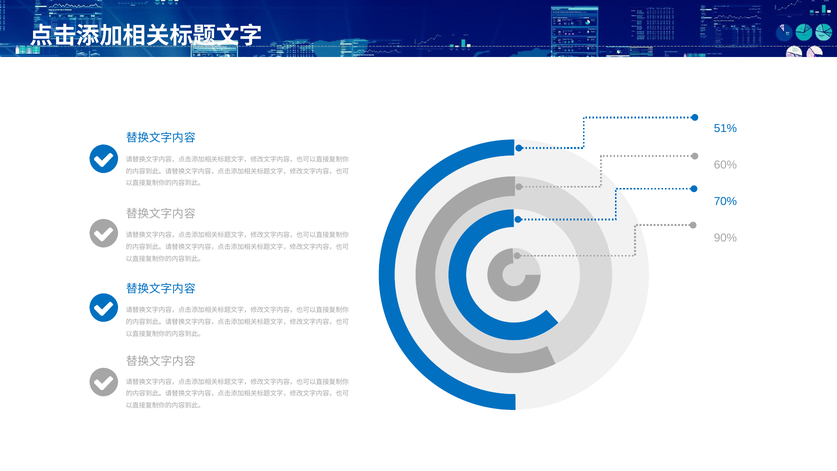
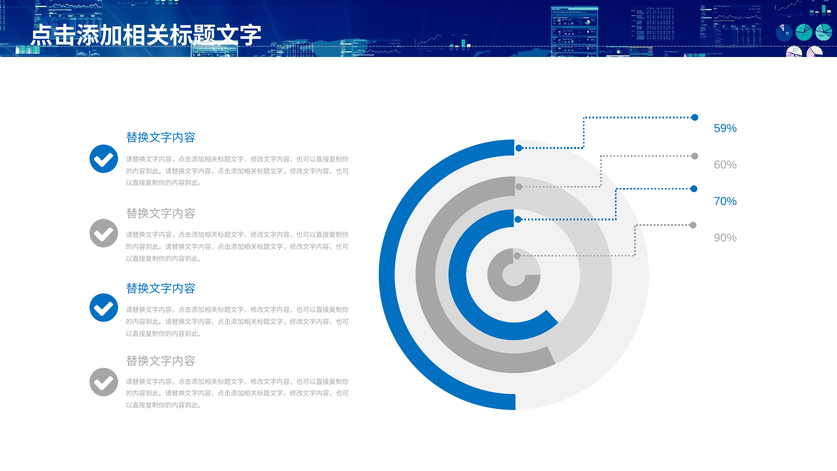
51%: 51% -> 59% (725, 128)
